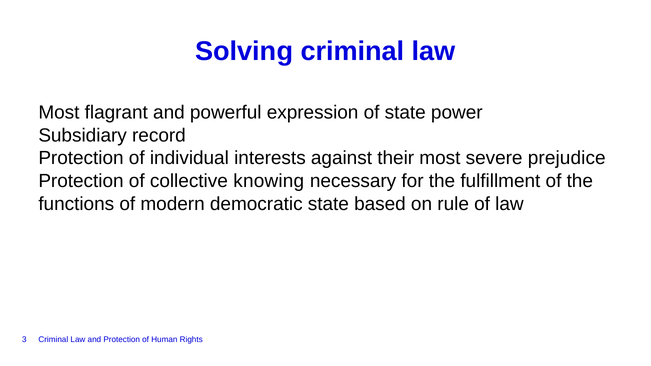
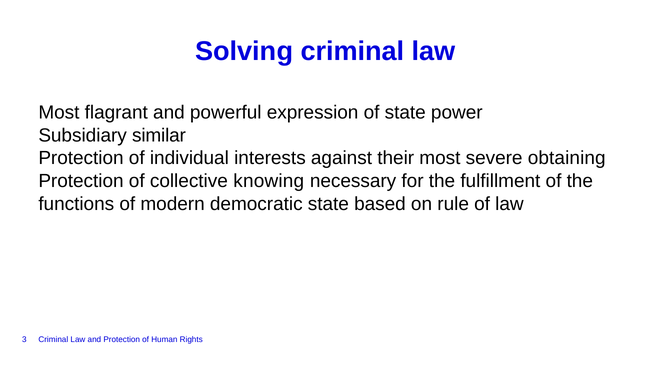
record: record -> similar (159, 135)
prejudice: prejudice -> obtaining (567, 158)
